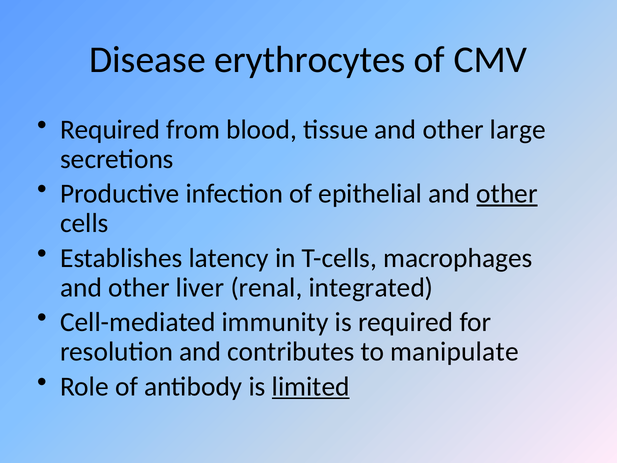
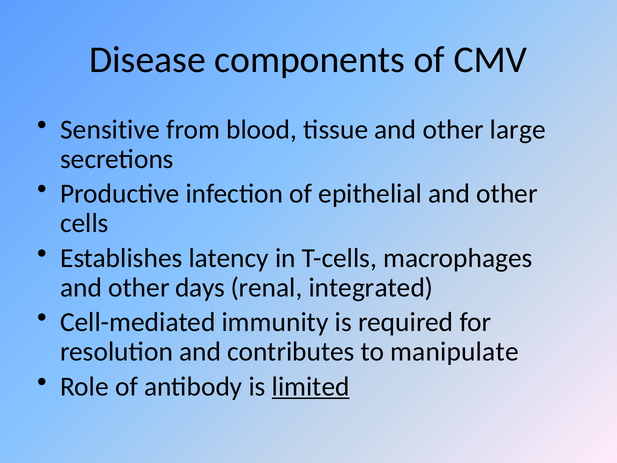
erythrocytes: erythrocytes -> components (310, 60)
Required: Required -> Sensitive (110, 129)
other underline: present -> none (507, 194)
liver: liver -> days (200, 287)
